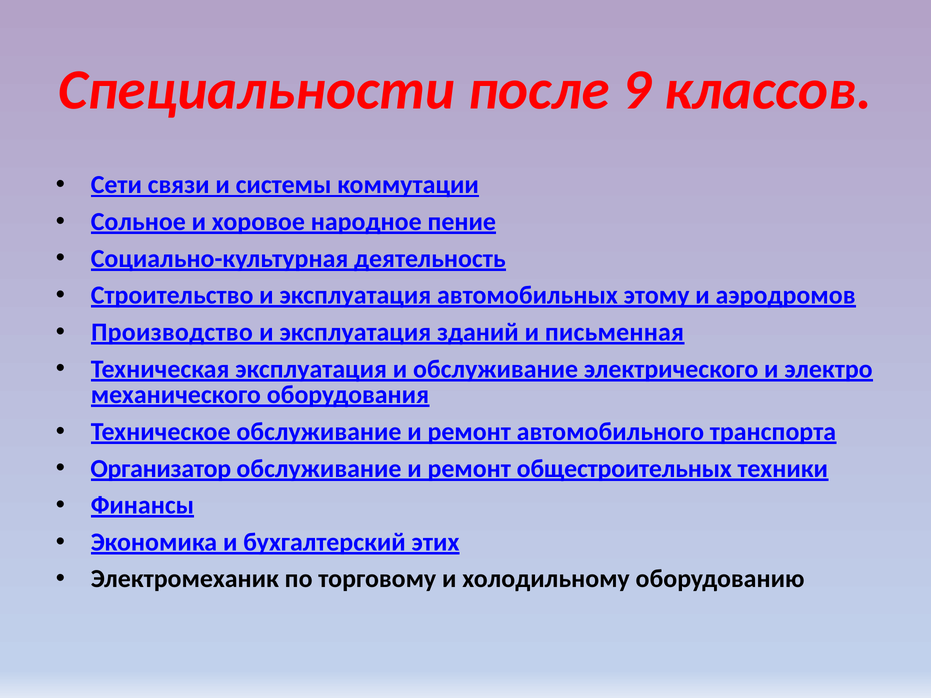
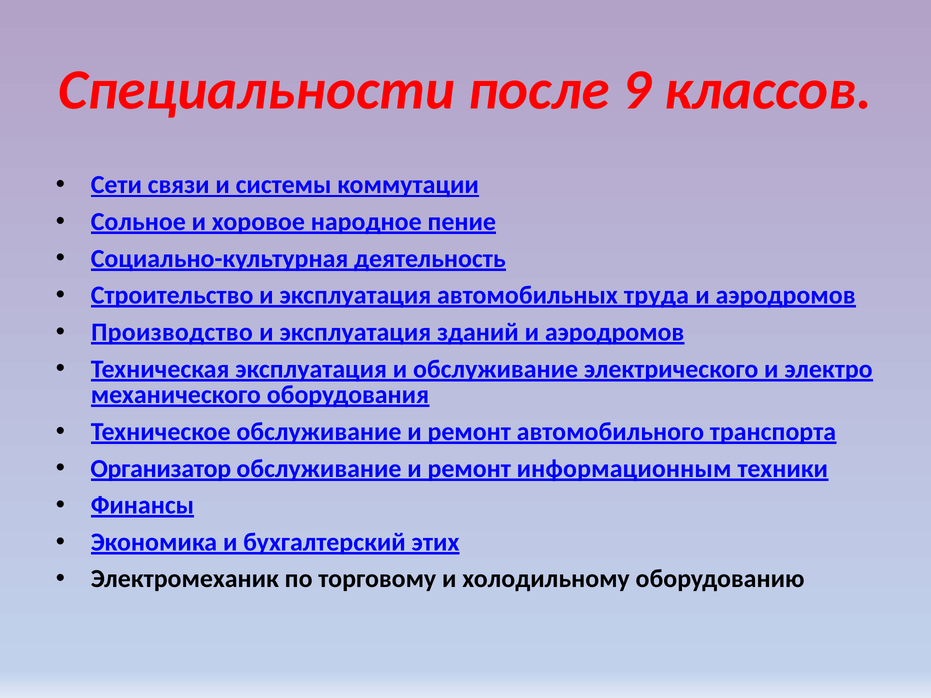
этому: этому -> труда (656, 295)
зданий и письменная: письменная -> аэродромов (615, 332)
общестроительных: общестроительных -> информационным (624, 469)
